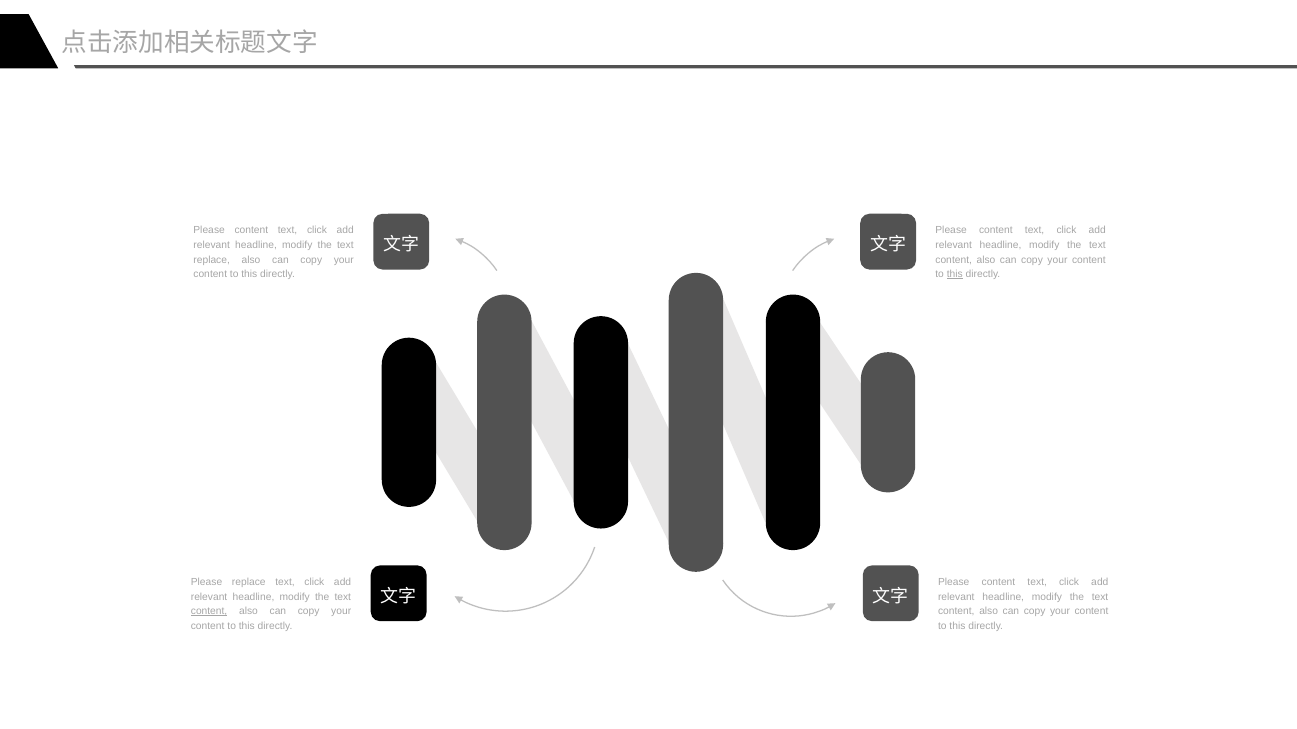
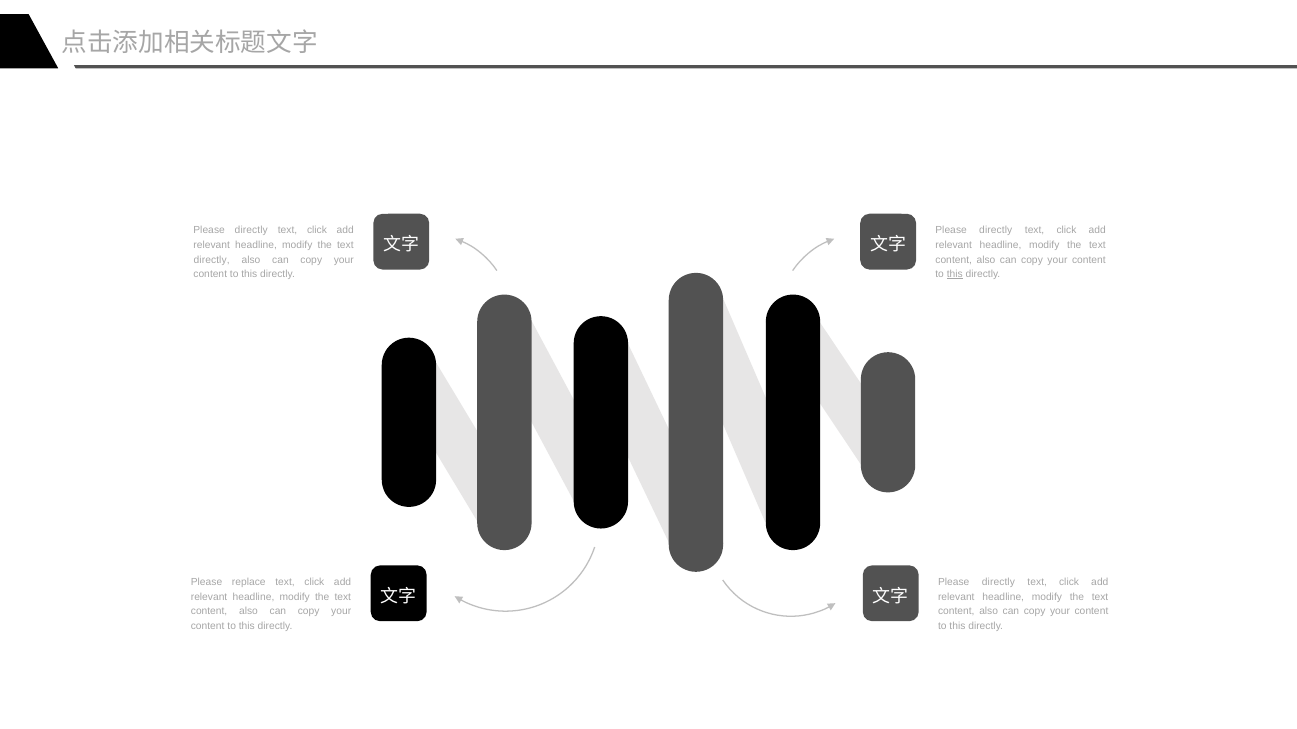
content: content -> directly (251, 230)
content: content -> directly (996, 230)
replace: replace -> directly (212, 260)
content: content -> directly (998, 582)
content underline: present -> none (209, 612)
